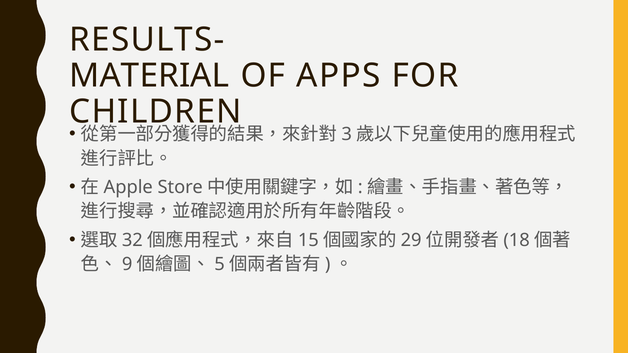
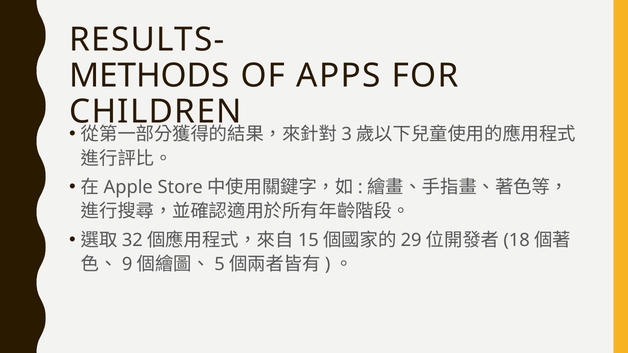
MATERIAL: MATERIAL -> METHODS (149, 76)
